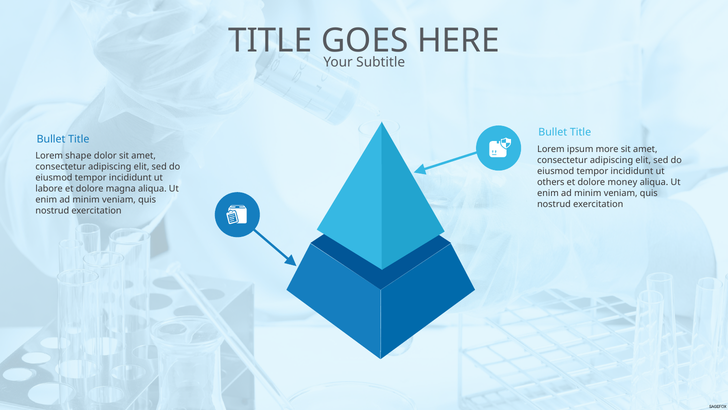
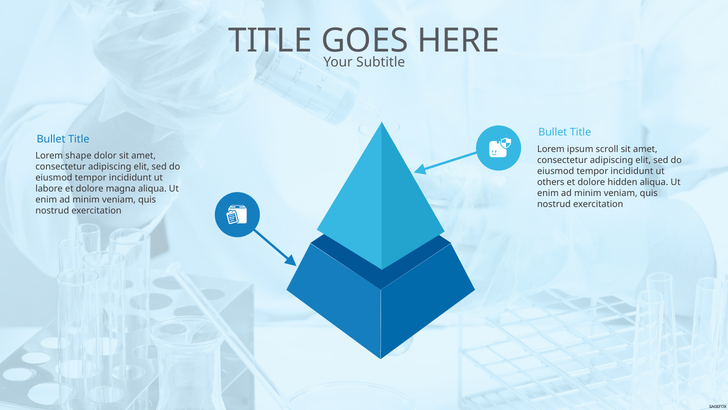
more: more -> scroll (607, 149)
money: money -> hidden (622, 182)
